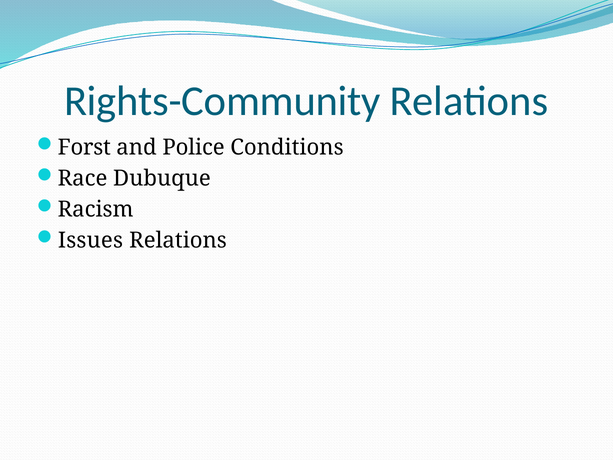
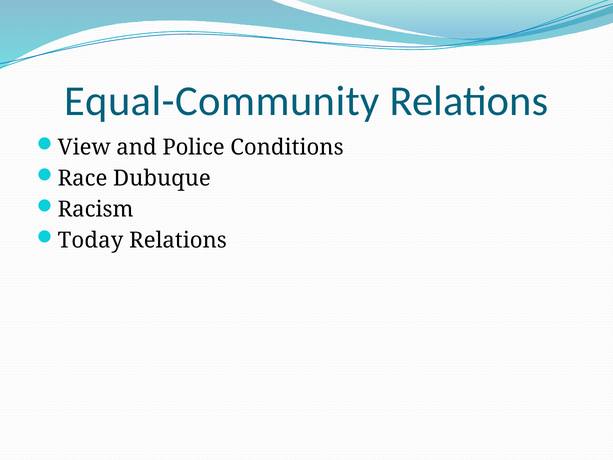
Rights-Community: Rights-Community -> Equal-Community (222, 101)
Forst: Forst -> View (84, 148)
Issues: Issues -> Today (91, 240)
